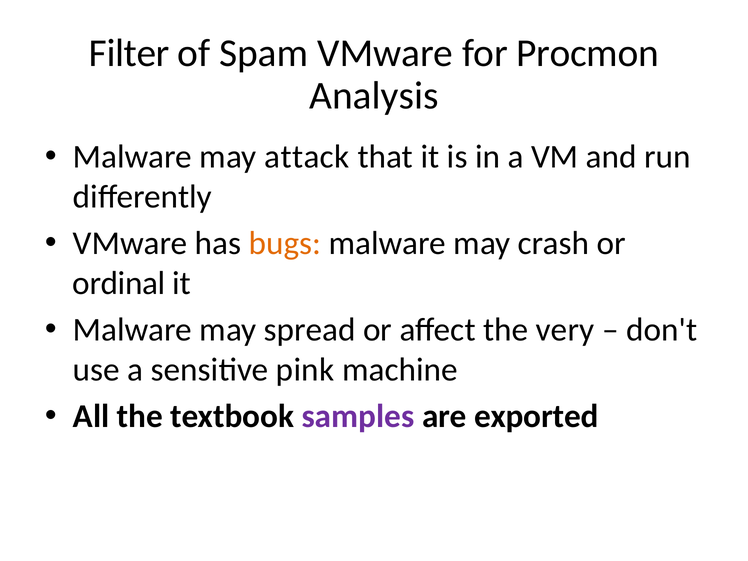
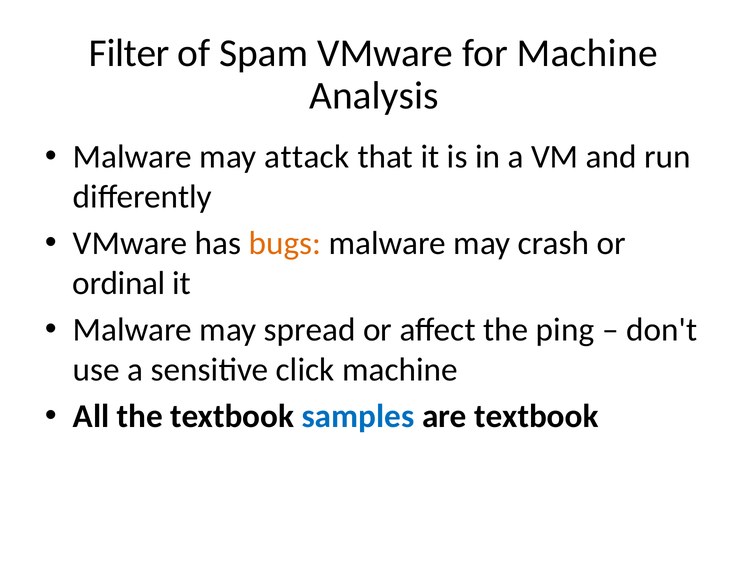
for Procmon: Procmon -> Machine (587, 53)
very: very -> ping (565, 330)
pink: pink -> click (305, 370)
samples colour: purple -> blue (358, 416)
are exported: exported -> textbook (536, 416)
